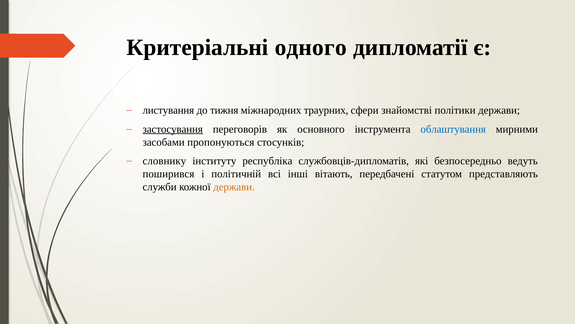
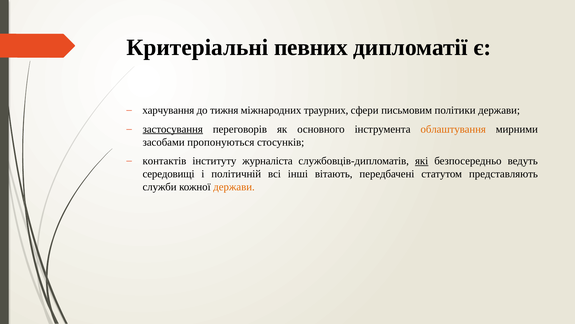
одного: одного -> певних (311, 47)
листування: листування -> харчування (168, 110)
знайомстві: знайомстві -> письмовим (407, 110)
облаштування colour: blue -> orange (453, 129)
словнику: словнику -> контактів (164, 161)
республіка: республіка -> журналіста (267, 161)
які underline: none -> present (422, 161)
поширився: поширився -> середовищі (169, 174)
